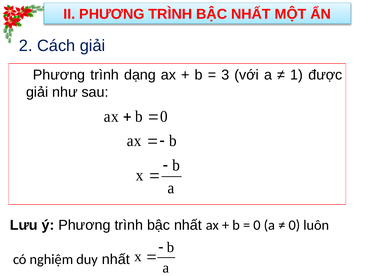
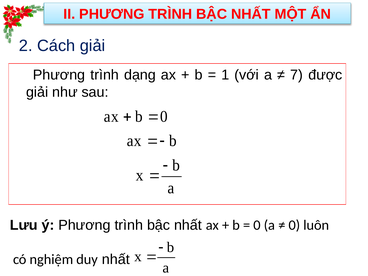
3: 3 -> 1 (225, 75)
1: 1 -> 7 (297, 75)
